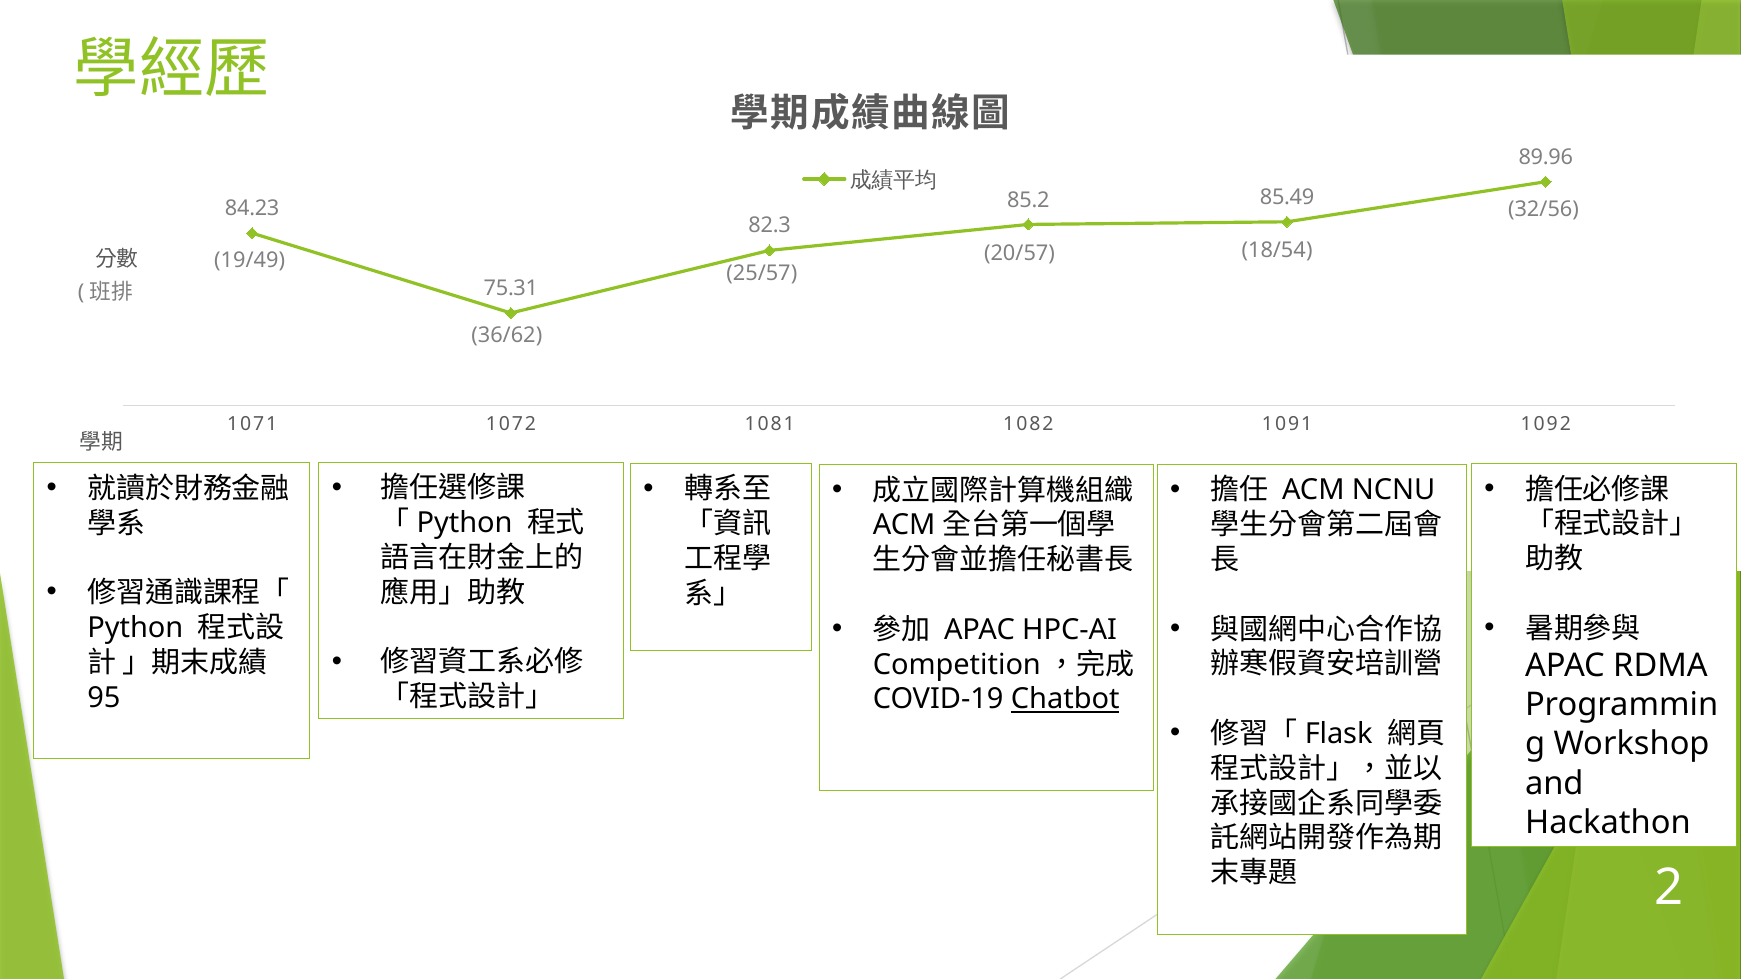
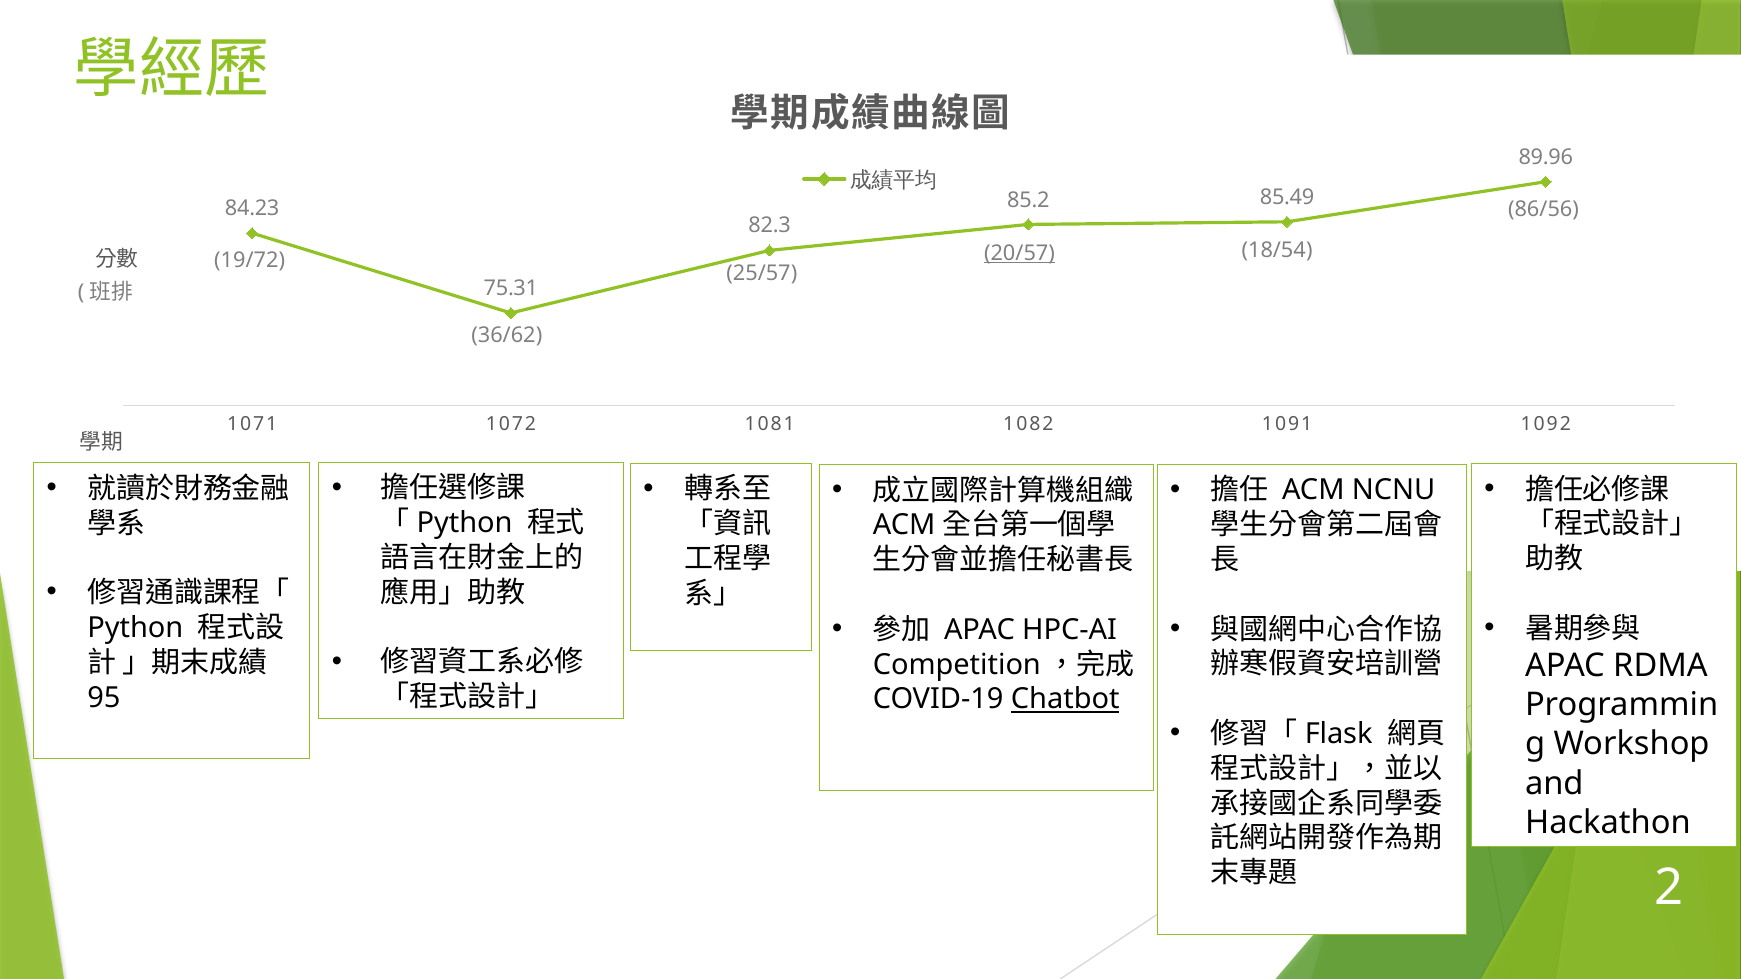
32/56: 32/56 -> 86/56 (1543, 210)
20/57 underline: none -> present (1019, 253)
19/49: 19/49 -> 19/72 (250, 260)
